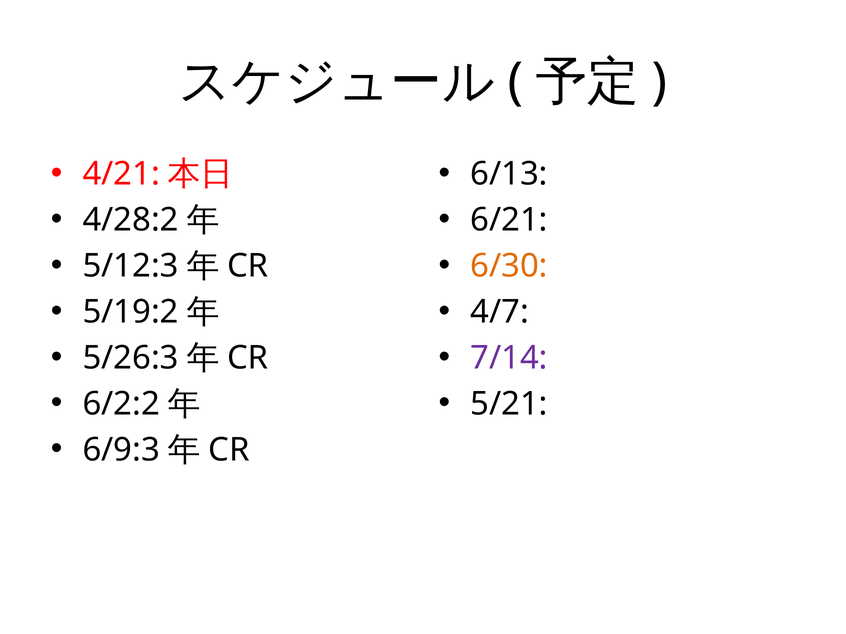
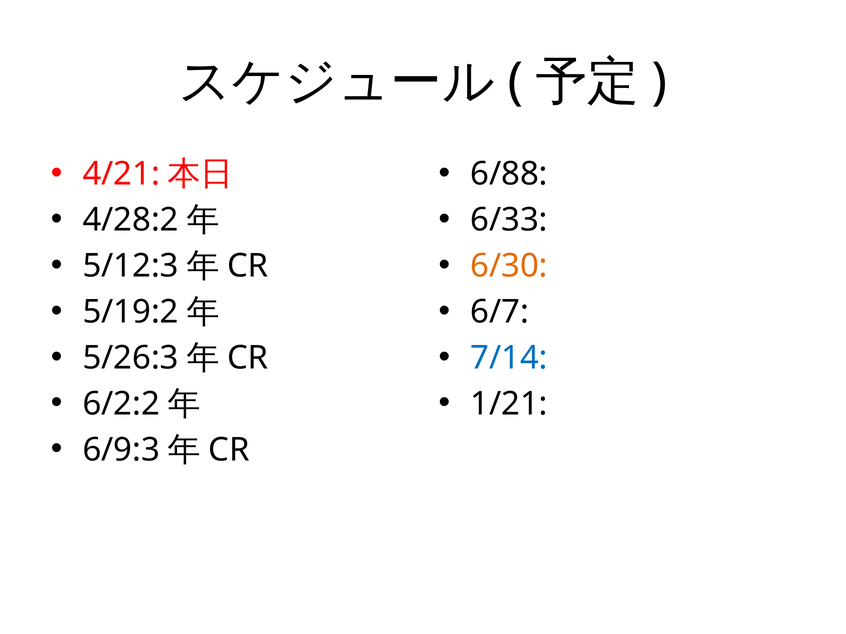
6/13: 6/13 -> 6/88 (509, 174)
6/21: 6/21 -> 6/33 (509, 220)
4/7: 4/7 -> 6/7 (500, 312)
7/14 colour: purple -> blue (509, 358)
5/21: 5/21 -> 1/21 (509, 404)
